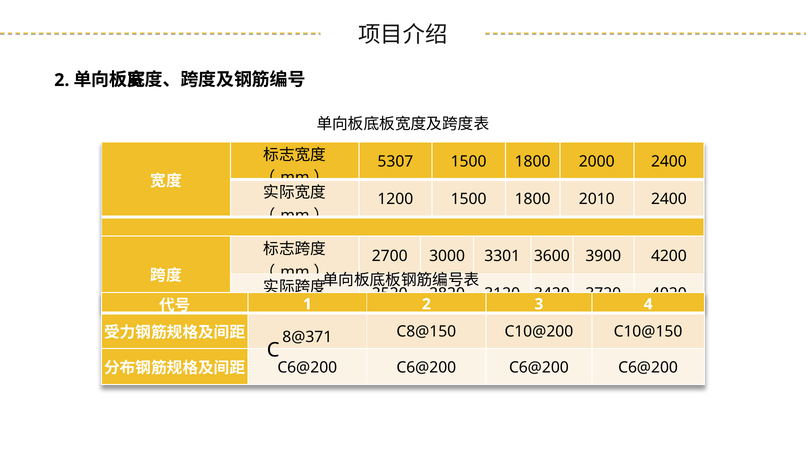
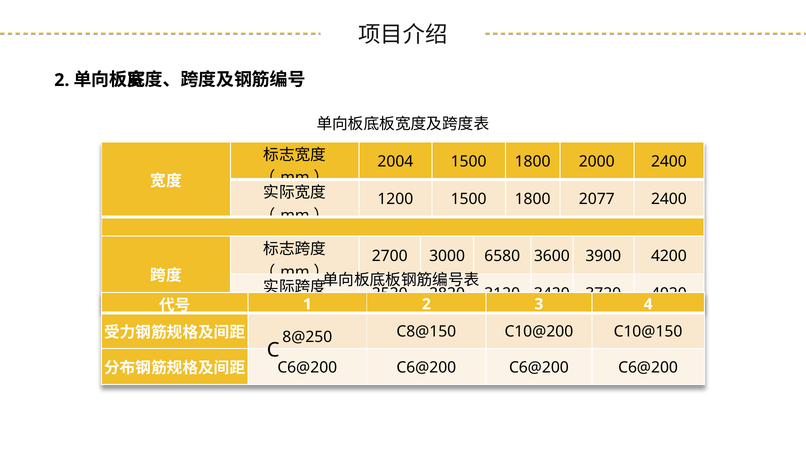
5307: 5307 -> 2004 (395, 162)
2010: 2010 -> 2077 (597, 199)
3301: 3301 -> 6580 (502, 256)
8@371: 8@371 -> 8@250 (307, 337)
